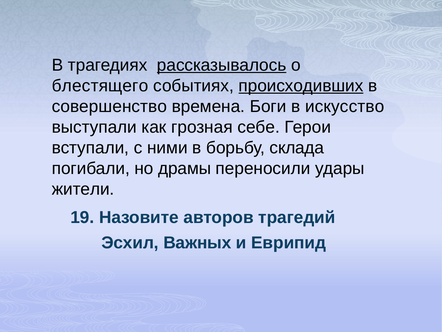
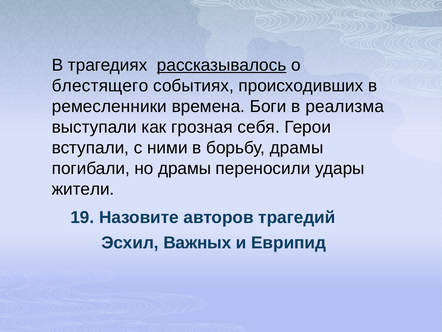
происходивших underline: present -> none (301, 86)
совершенство: совершенство -> ремесленники (109, 106)
искусство: искусство -> реализма (345, 106)
себе: себе -> себя (259, 127)
борьбу склада: склада -> драмы (297, 148)
